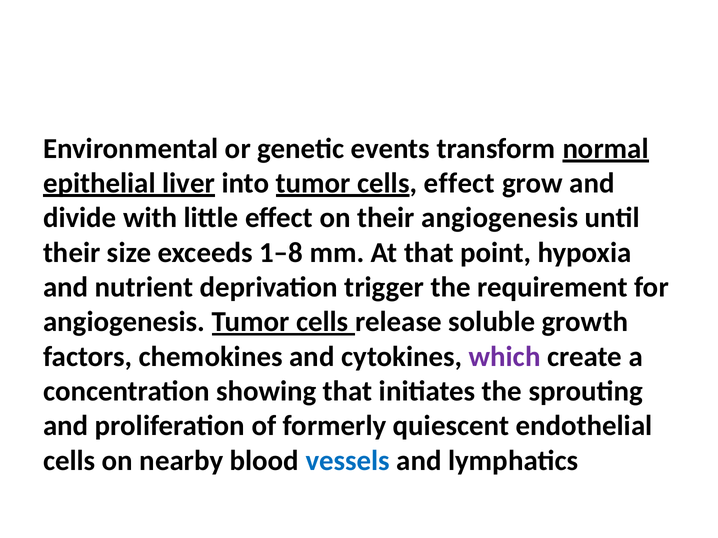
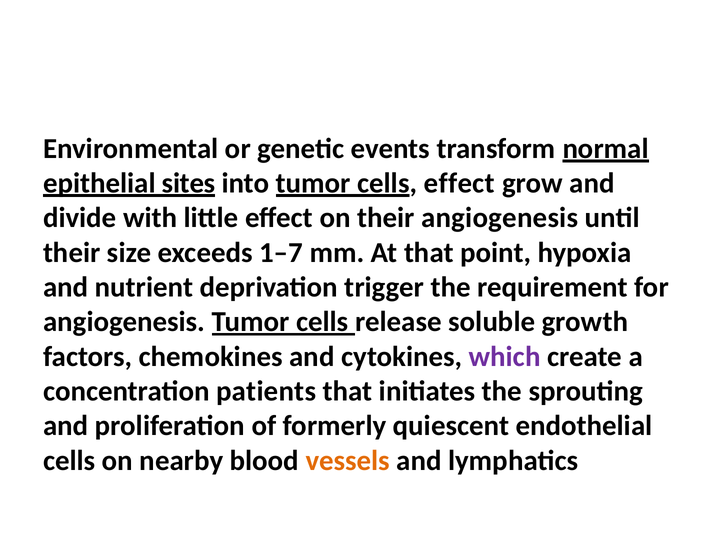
liver: liver -> sites (189, 183)
1–8: 1–8 -> 1–7 (281, 253)
showing: showing -> patients (266, 392)
vessels colour: blue -> orange (348, 461)
